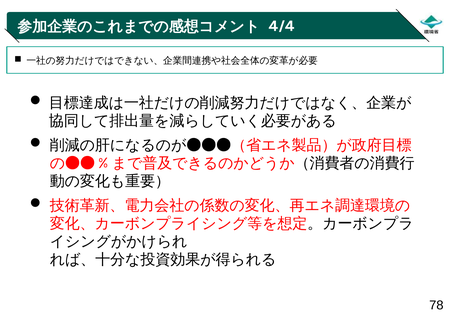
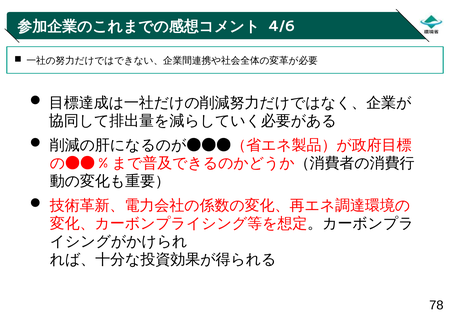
4/4: 4/4 -> 4/6 (282, 26)
